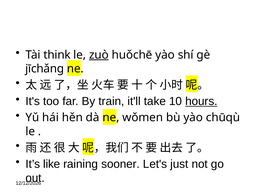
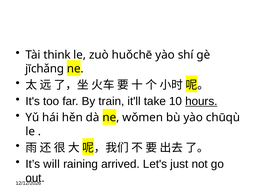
zuò underline: present -> none (99, 55)
like: like -> will (52, 164)
sooner: sooner -> arrived (121, 164)
